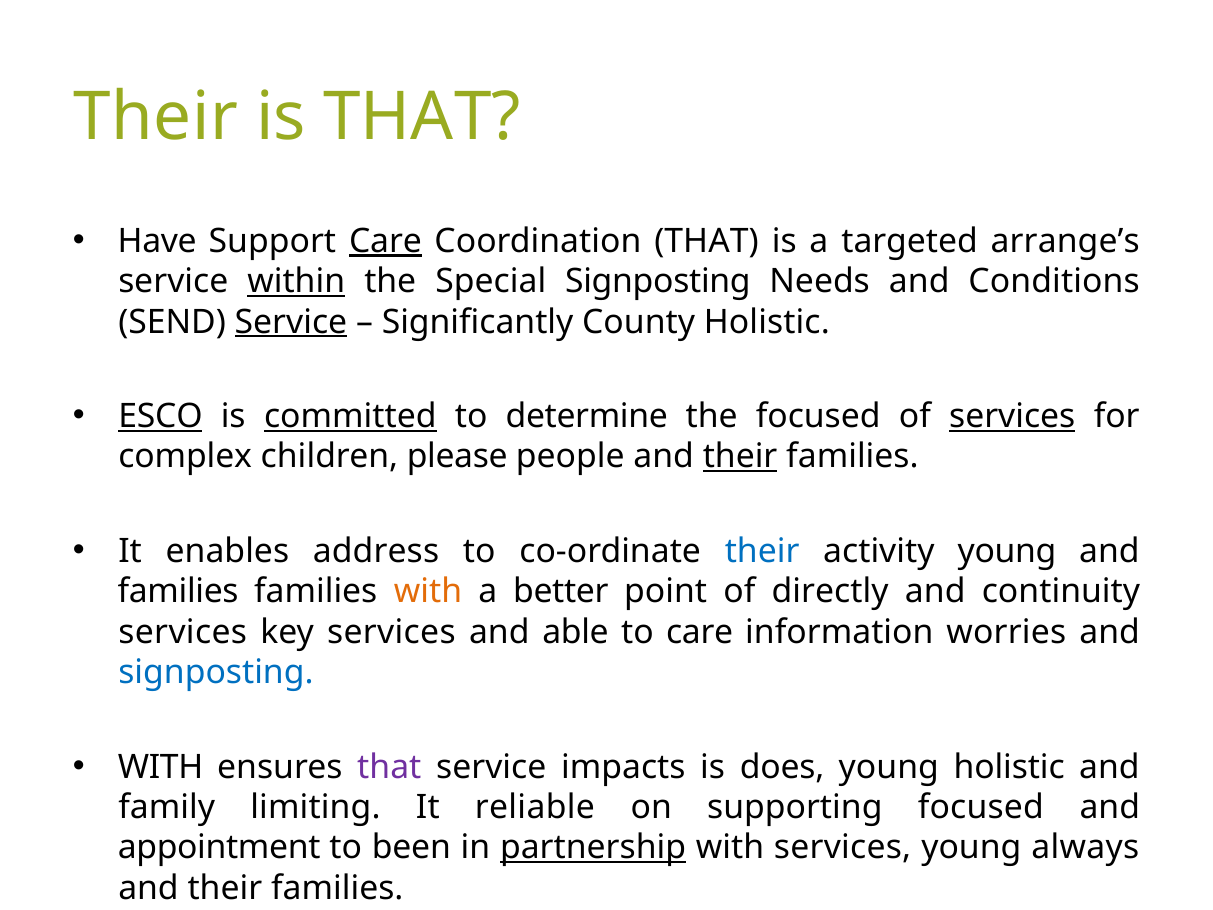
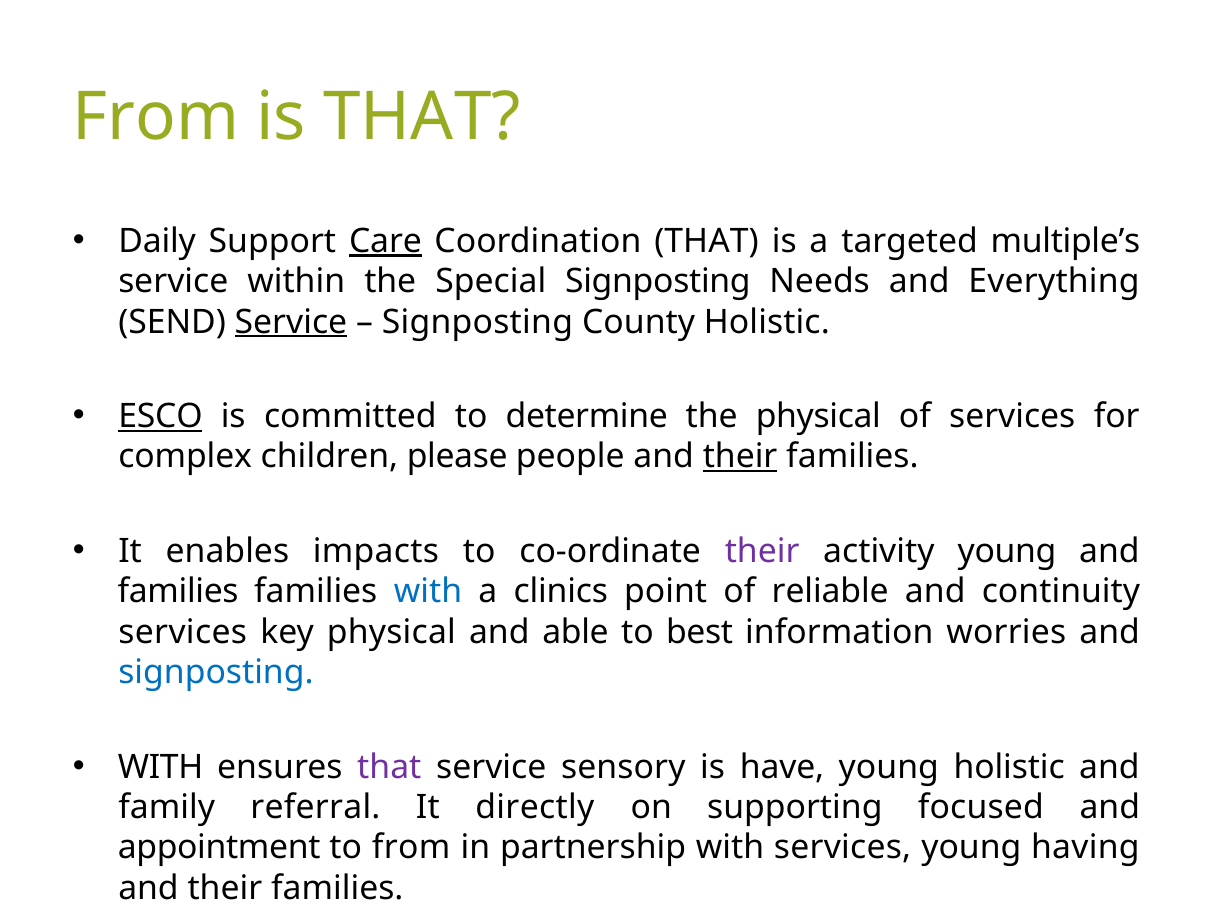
Their: Their -> From (156, 117)
Have: Have -> Daily (157, 241)
arrange’s: arrange’s -> multiple’s (1065, 241)
within underline: present -> none (296, 281)
Conditions: Conditions -> Everything (1054, 281)
Significantly: Significantly -> Signposting (477, 322)
committed underline: present -> none (350, 416)
the focused: focused -> physical (818, 416)
services underline: present -> none (1012, 416)
address: address -> impacts (376, 551)
their colour: blue -> purple (762, 551)
with colour: orange -> blue (428, 591)
better: better -> clinics (561, 591)
directly: directly -> reliable (830, 591)
key services: services -> physical (391, 632)
to care: care -> best (700, 632)
impacts: impacts -> sensory (623, 767)
does: does -> have (782, 767)
limiting: limiting -> referral (315, 807)
reliable: reliable -> directly (535, 807)
to been: been -> from (411, 848)
partnership underline: present -> none (593, 848)
always: always -> having (1085, 848)
